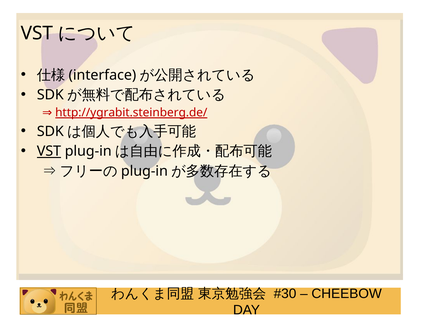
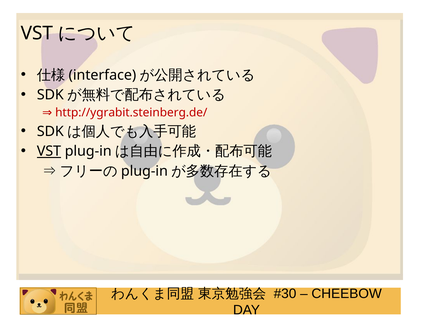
http://ygrabit.steinberg.de/ underline: present -> none (131, 113)
